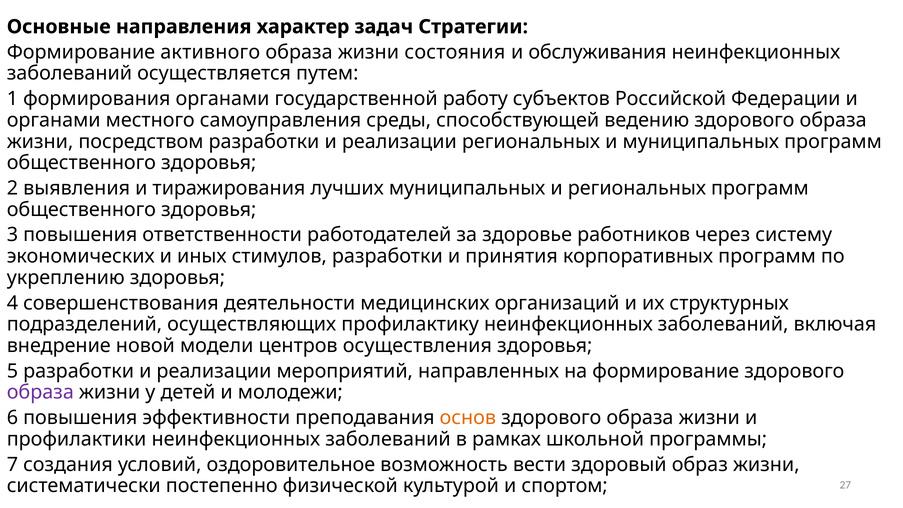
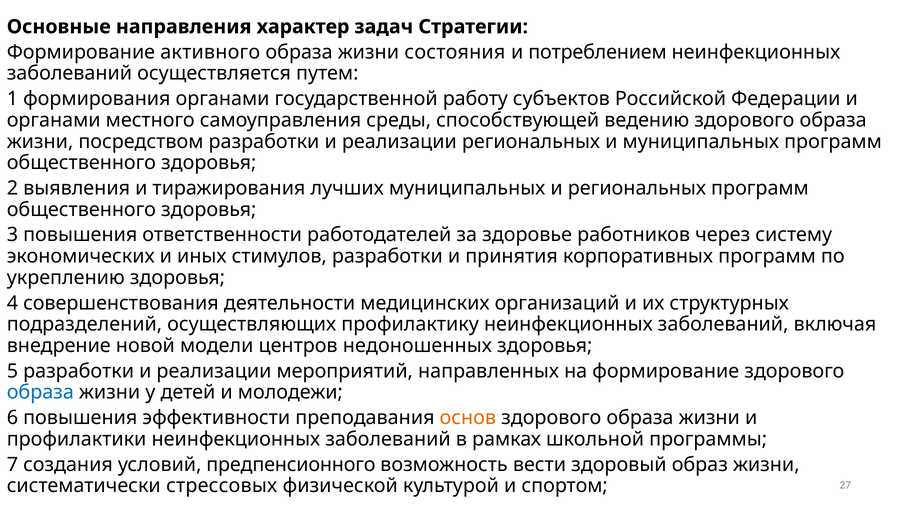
обслуживания: обслуживания -> потреблением (598, 52)
осуществления: осуществления -> недоношенных (417, 346)
образа colour: purple -> blue (40, 392)
оздоровительное: оздоровительное -> предпенсионного (291, 464)
постепенно: постепенно -> стрессовых (222, 486)
